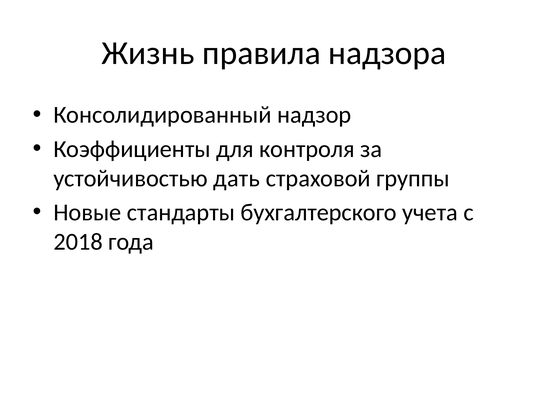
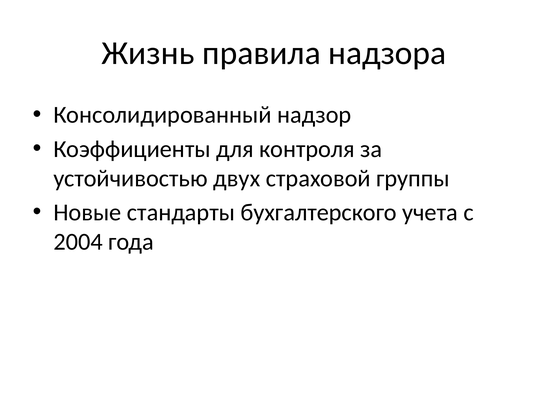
дать: дать -> двух (237, 178)
2018: 2018 -> 2004 (78, 242)
